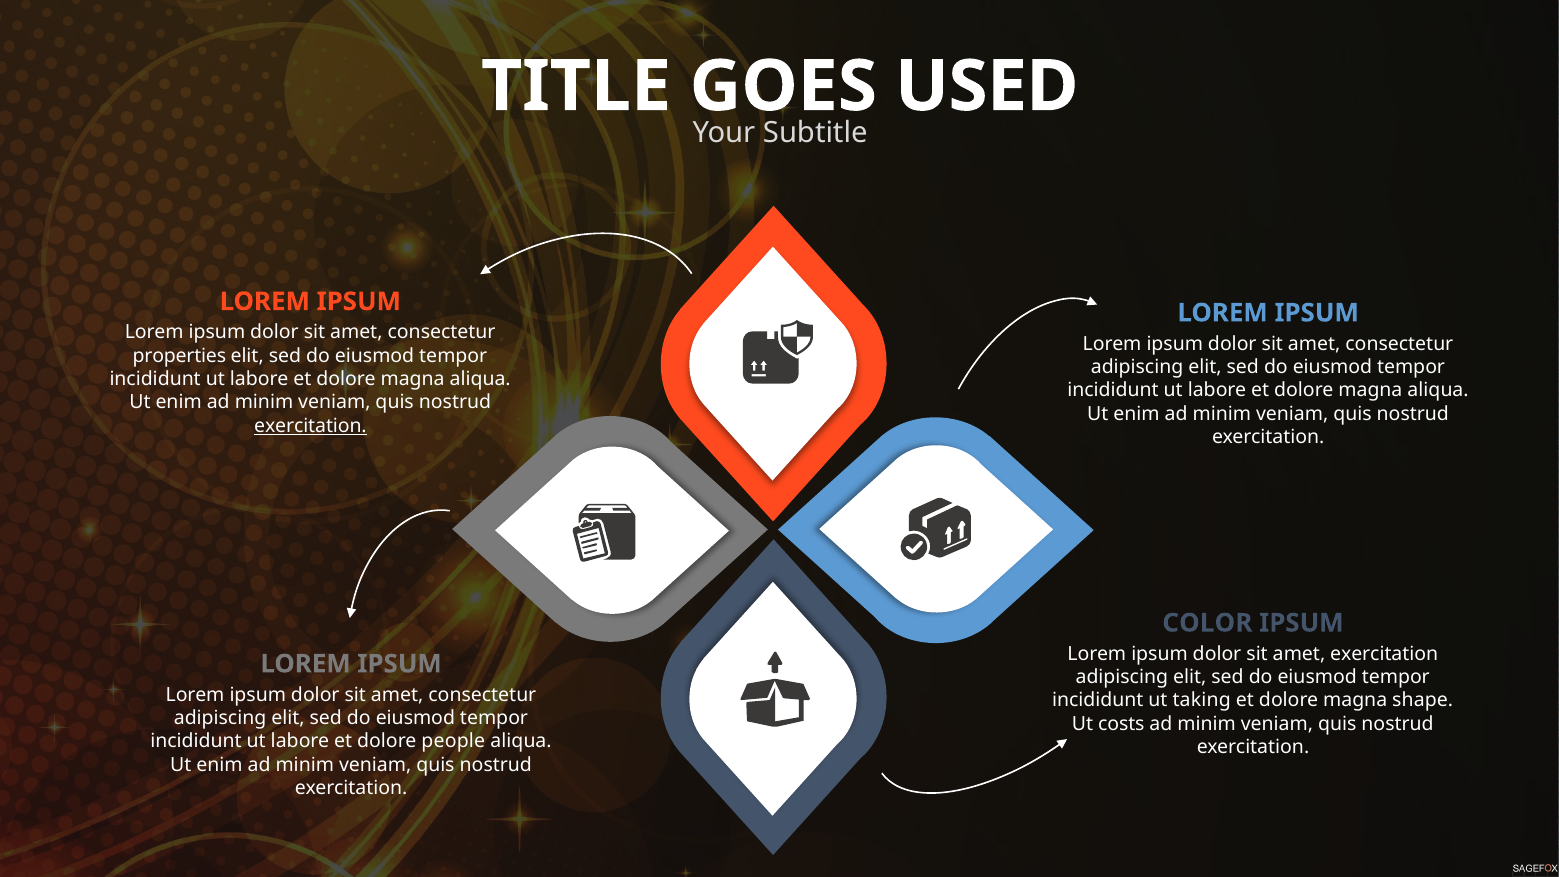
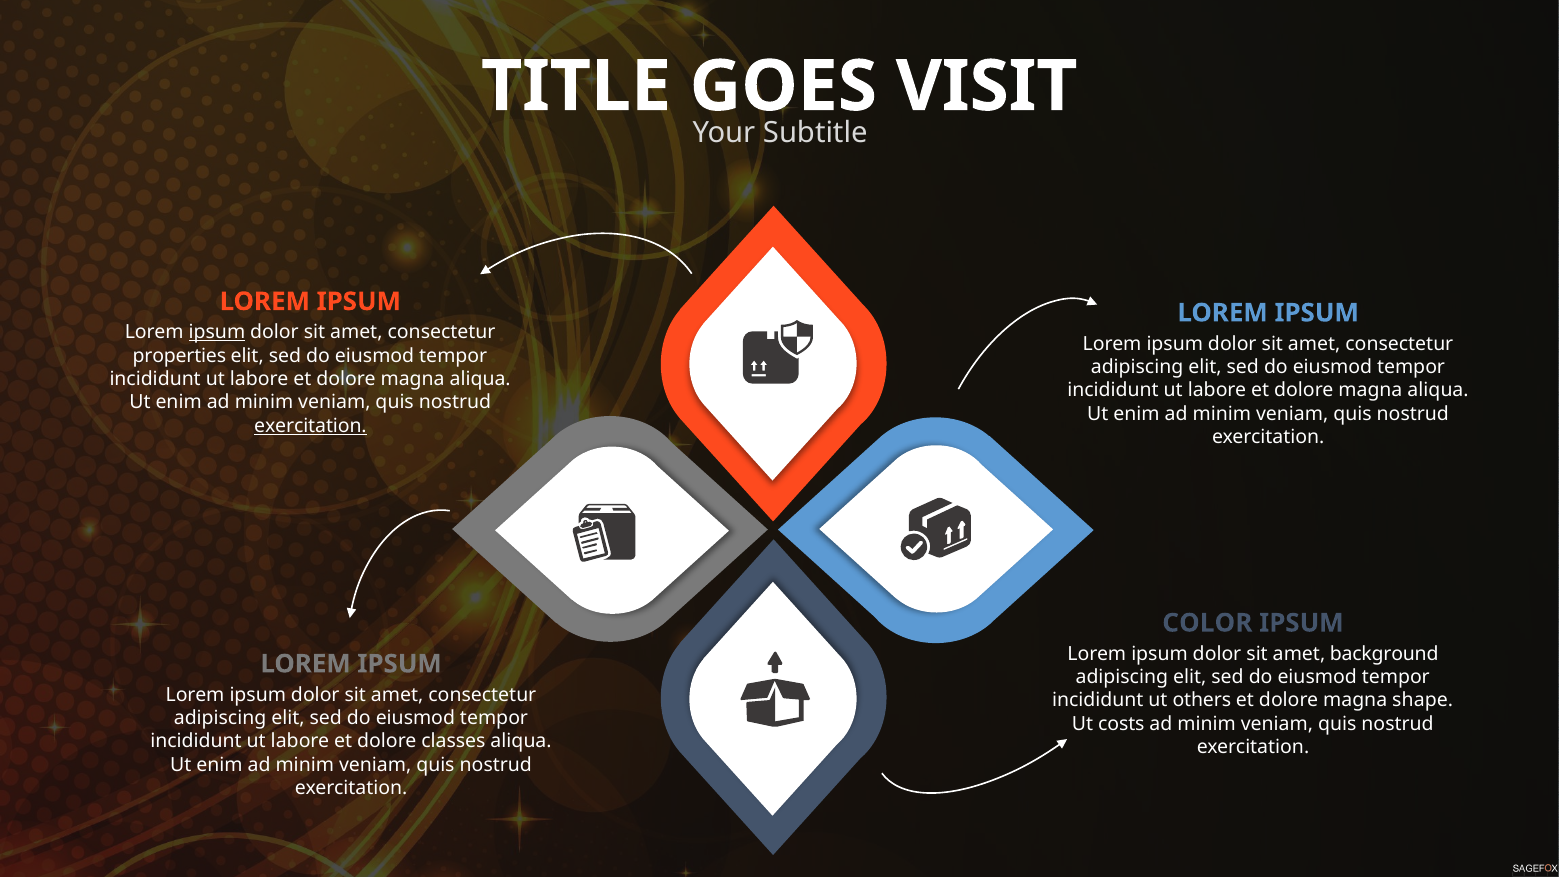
USED: USED -> VISIT (987, 87)
ipsum underline: none -> present (217, 332)
amet exercitation: exercitation -> background (1384, 654)
taking: taking -> others (1202, 700)
people: people -> classes (453, 741)
